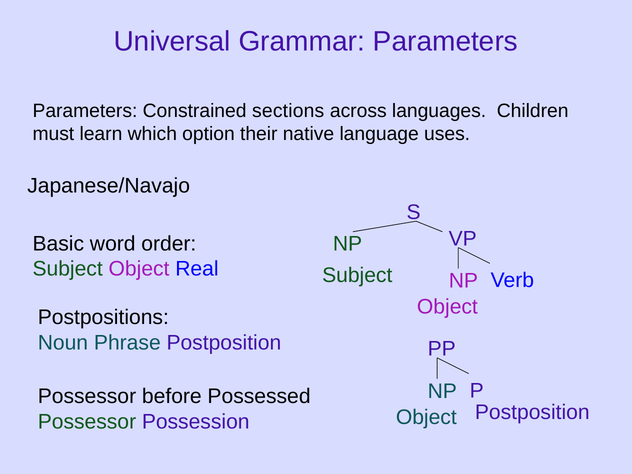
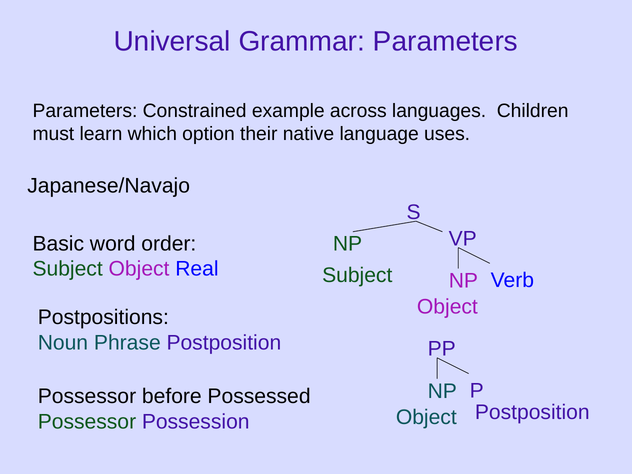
sections: sections -> example (288, 111)
